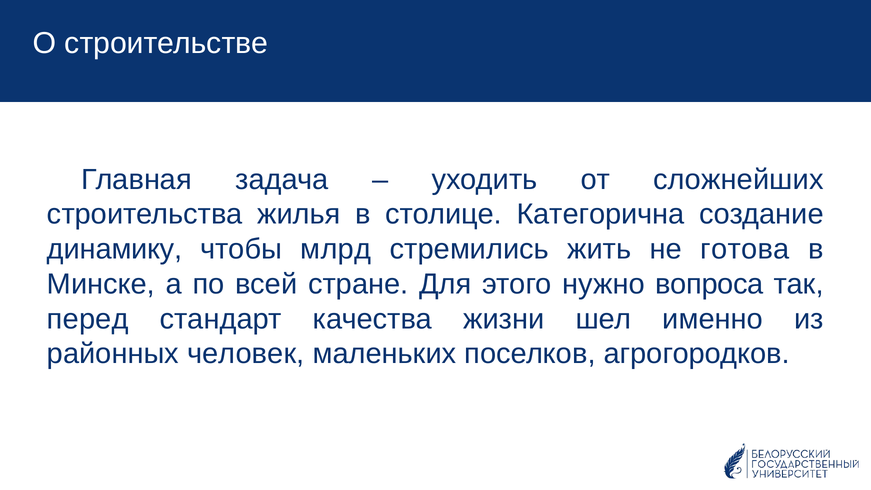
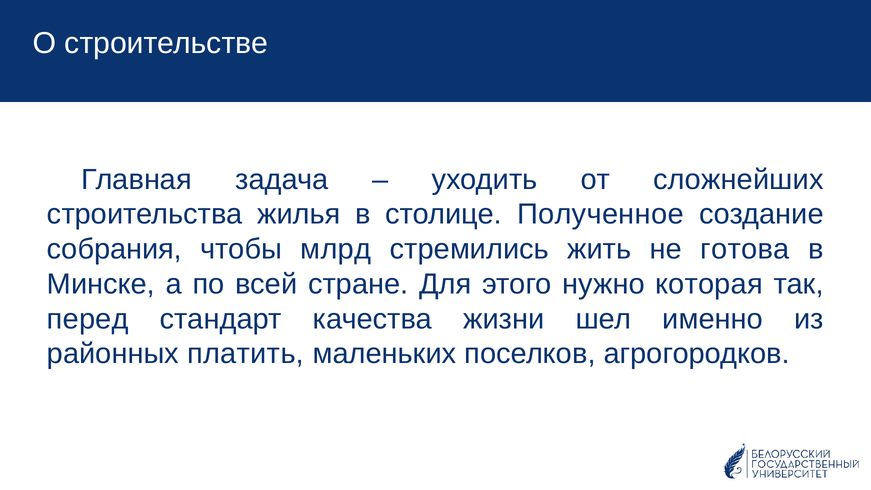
Категорична: Категорична -> Полученное (600, 214)
динамику: динамику -> собрания (115, 249)
вопроса: вопроса -> которая (709, 284)
человек: человек -> платить (246, 354)
